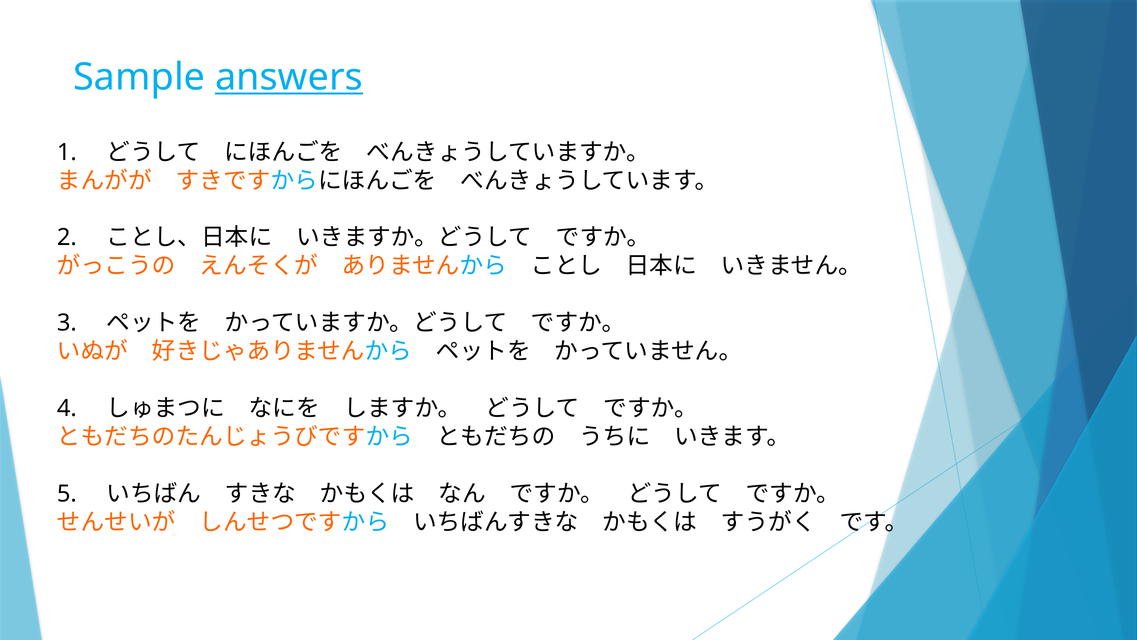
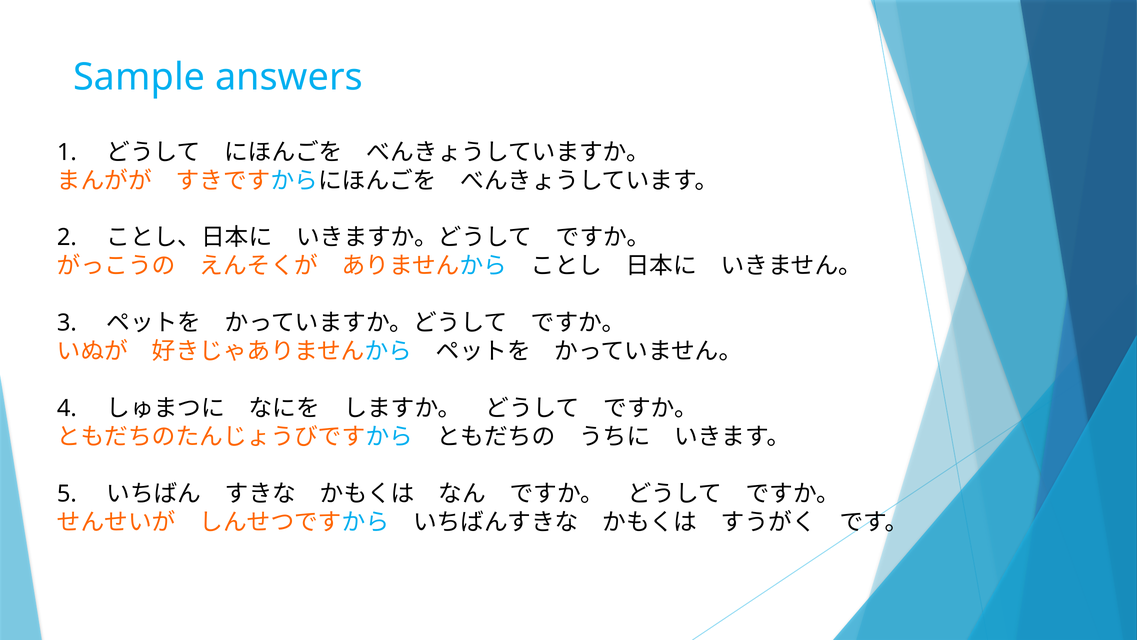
answers underline: present -> none (289, 77)
